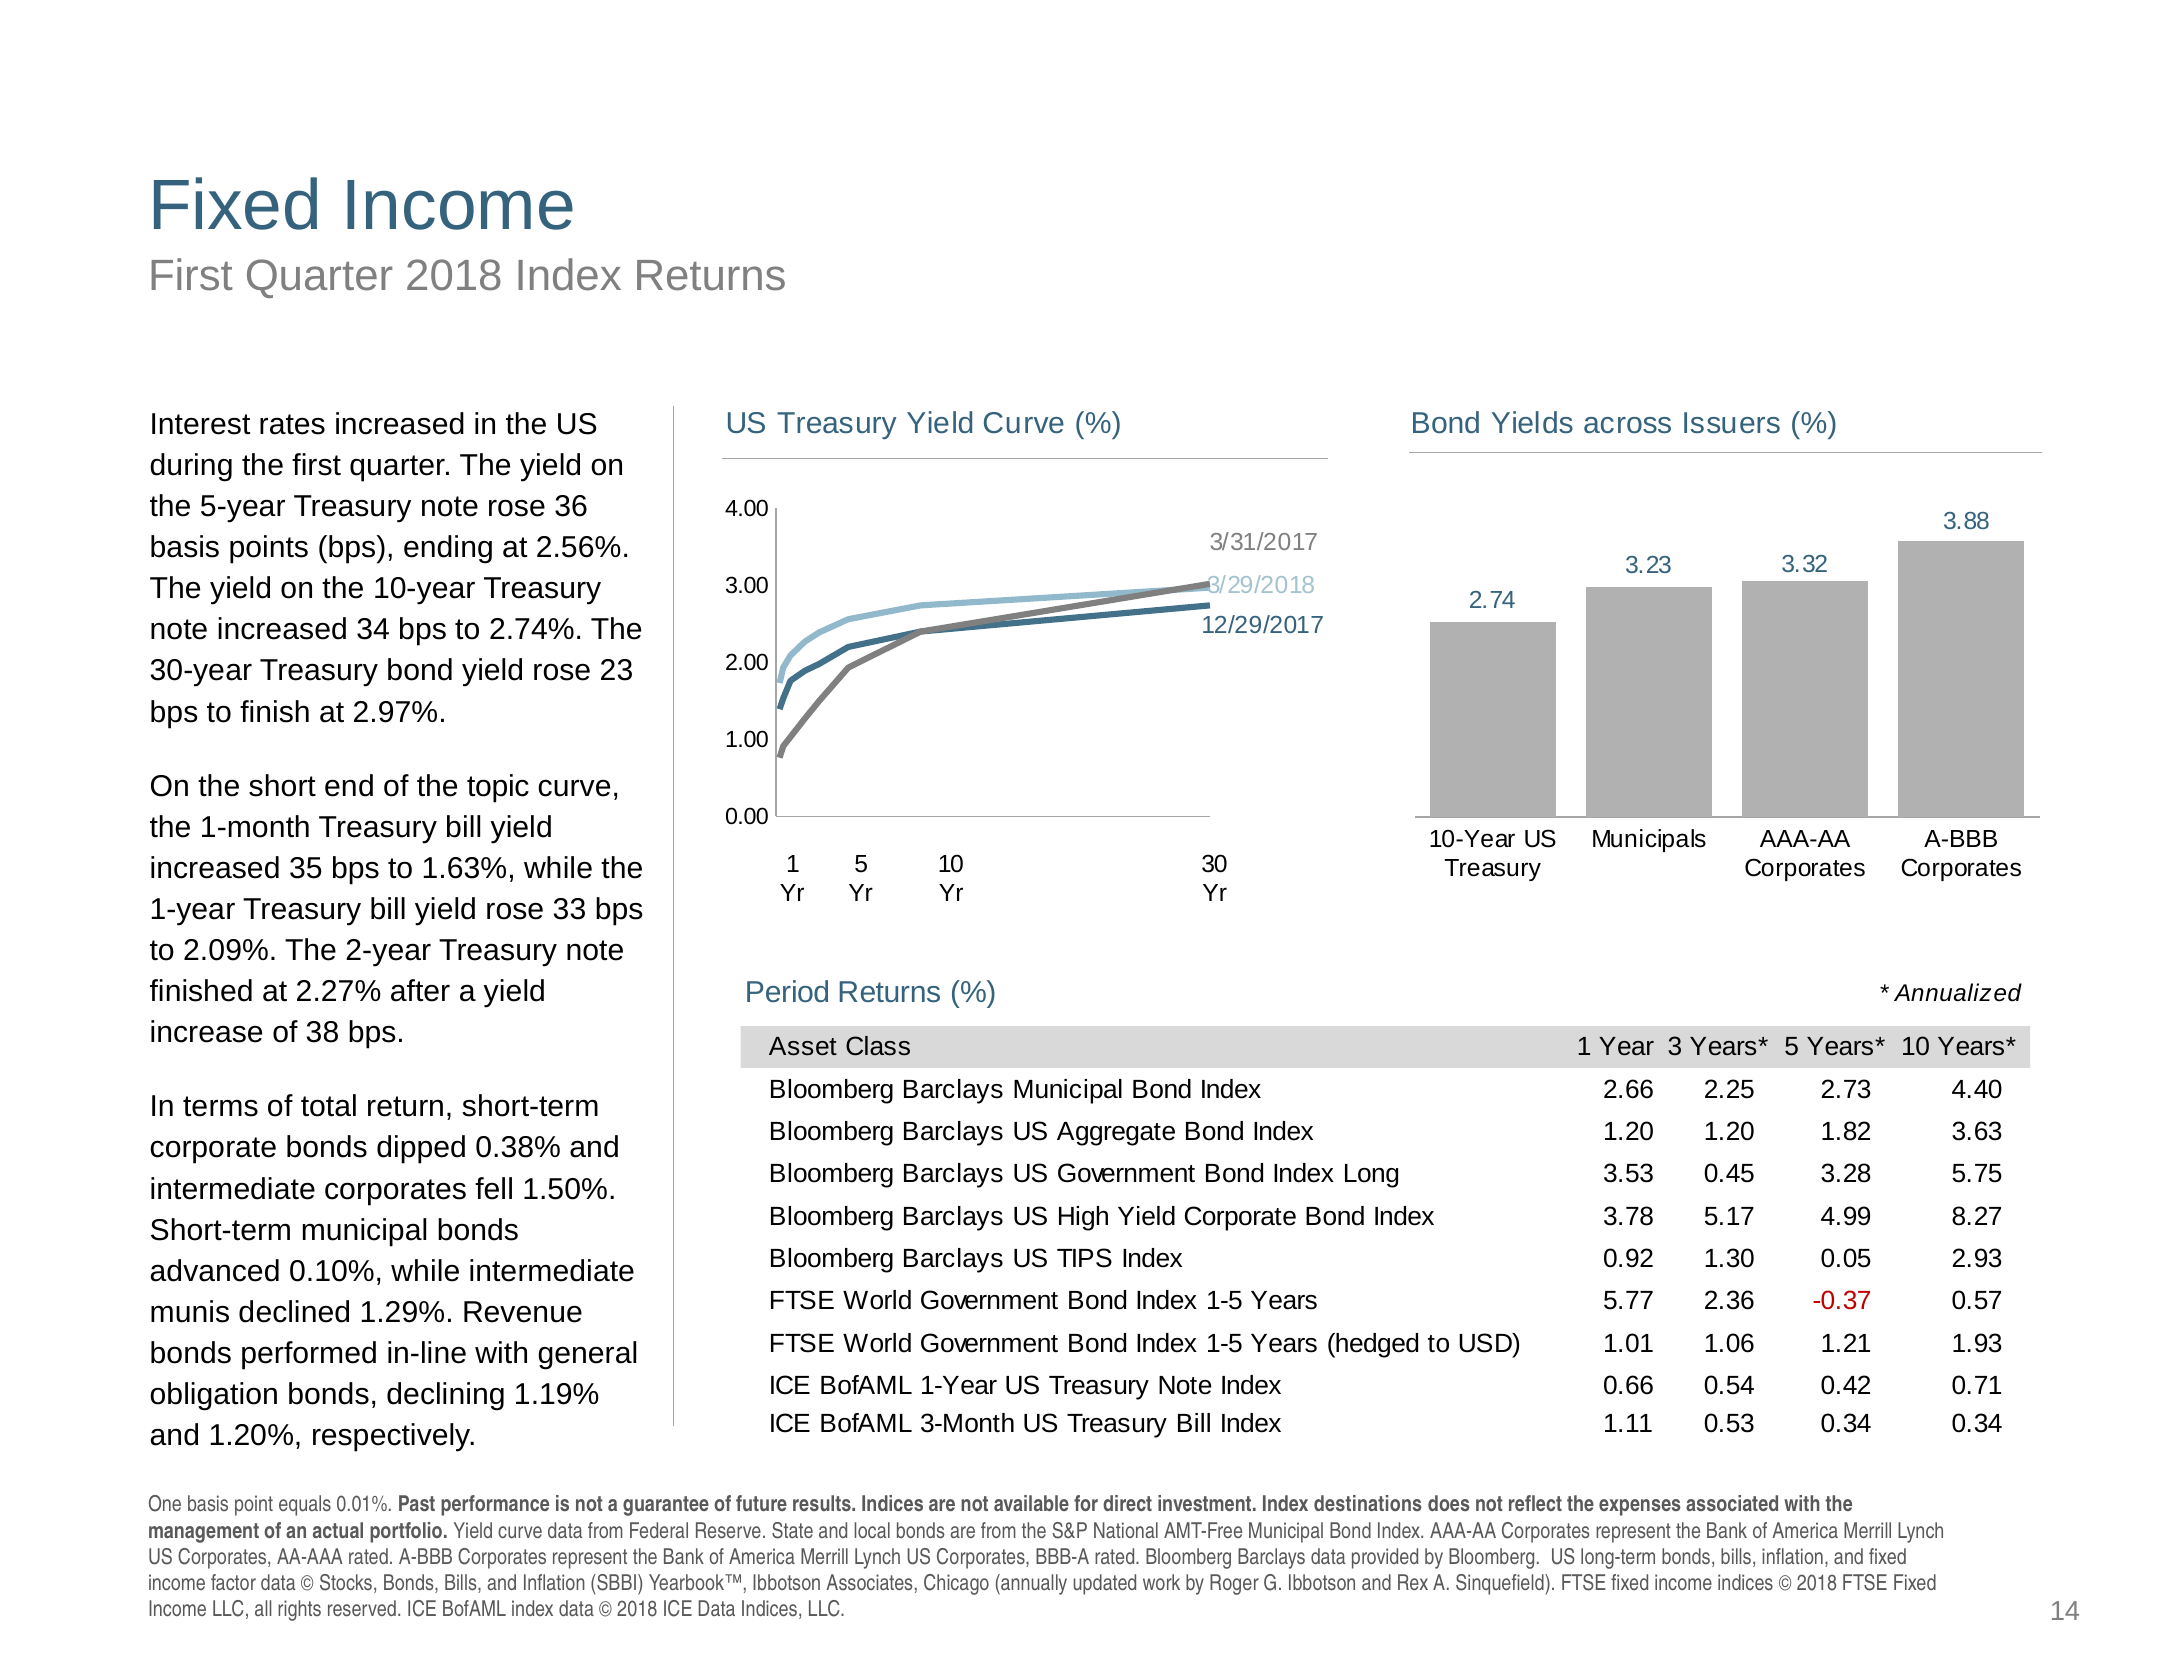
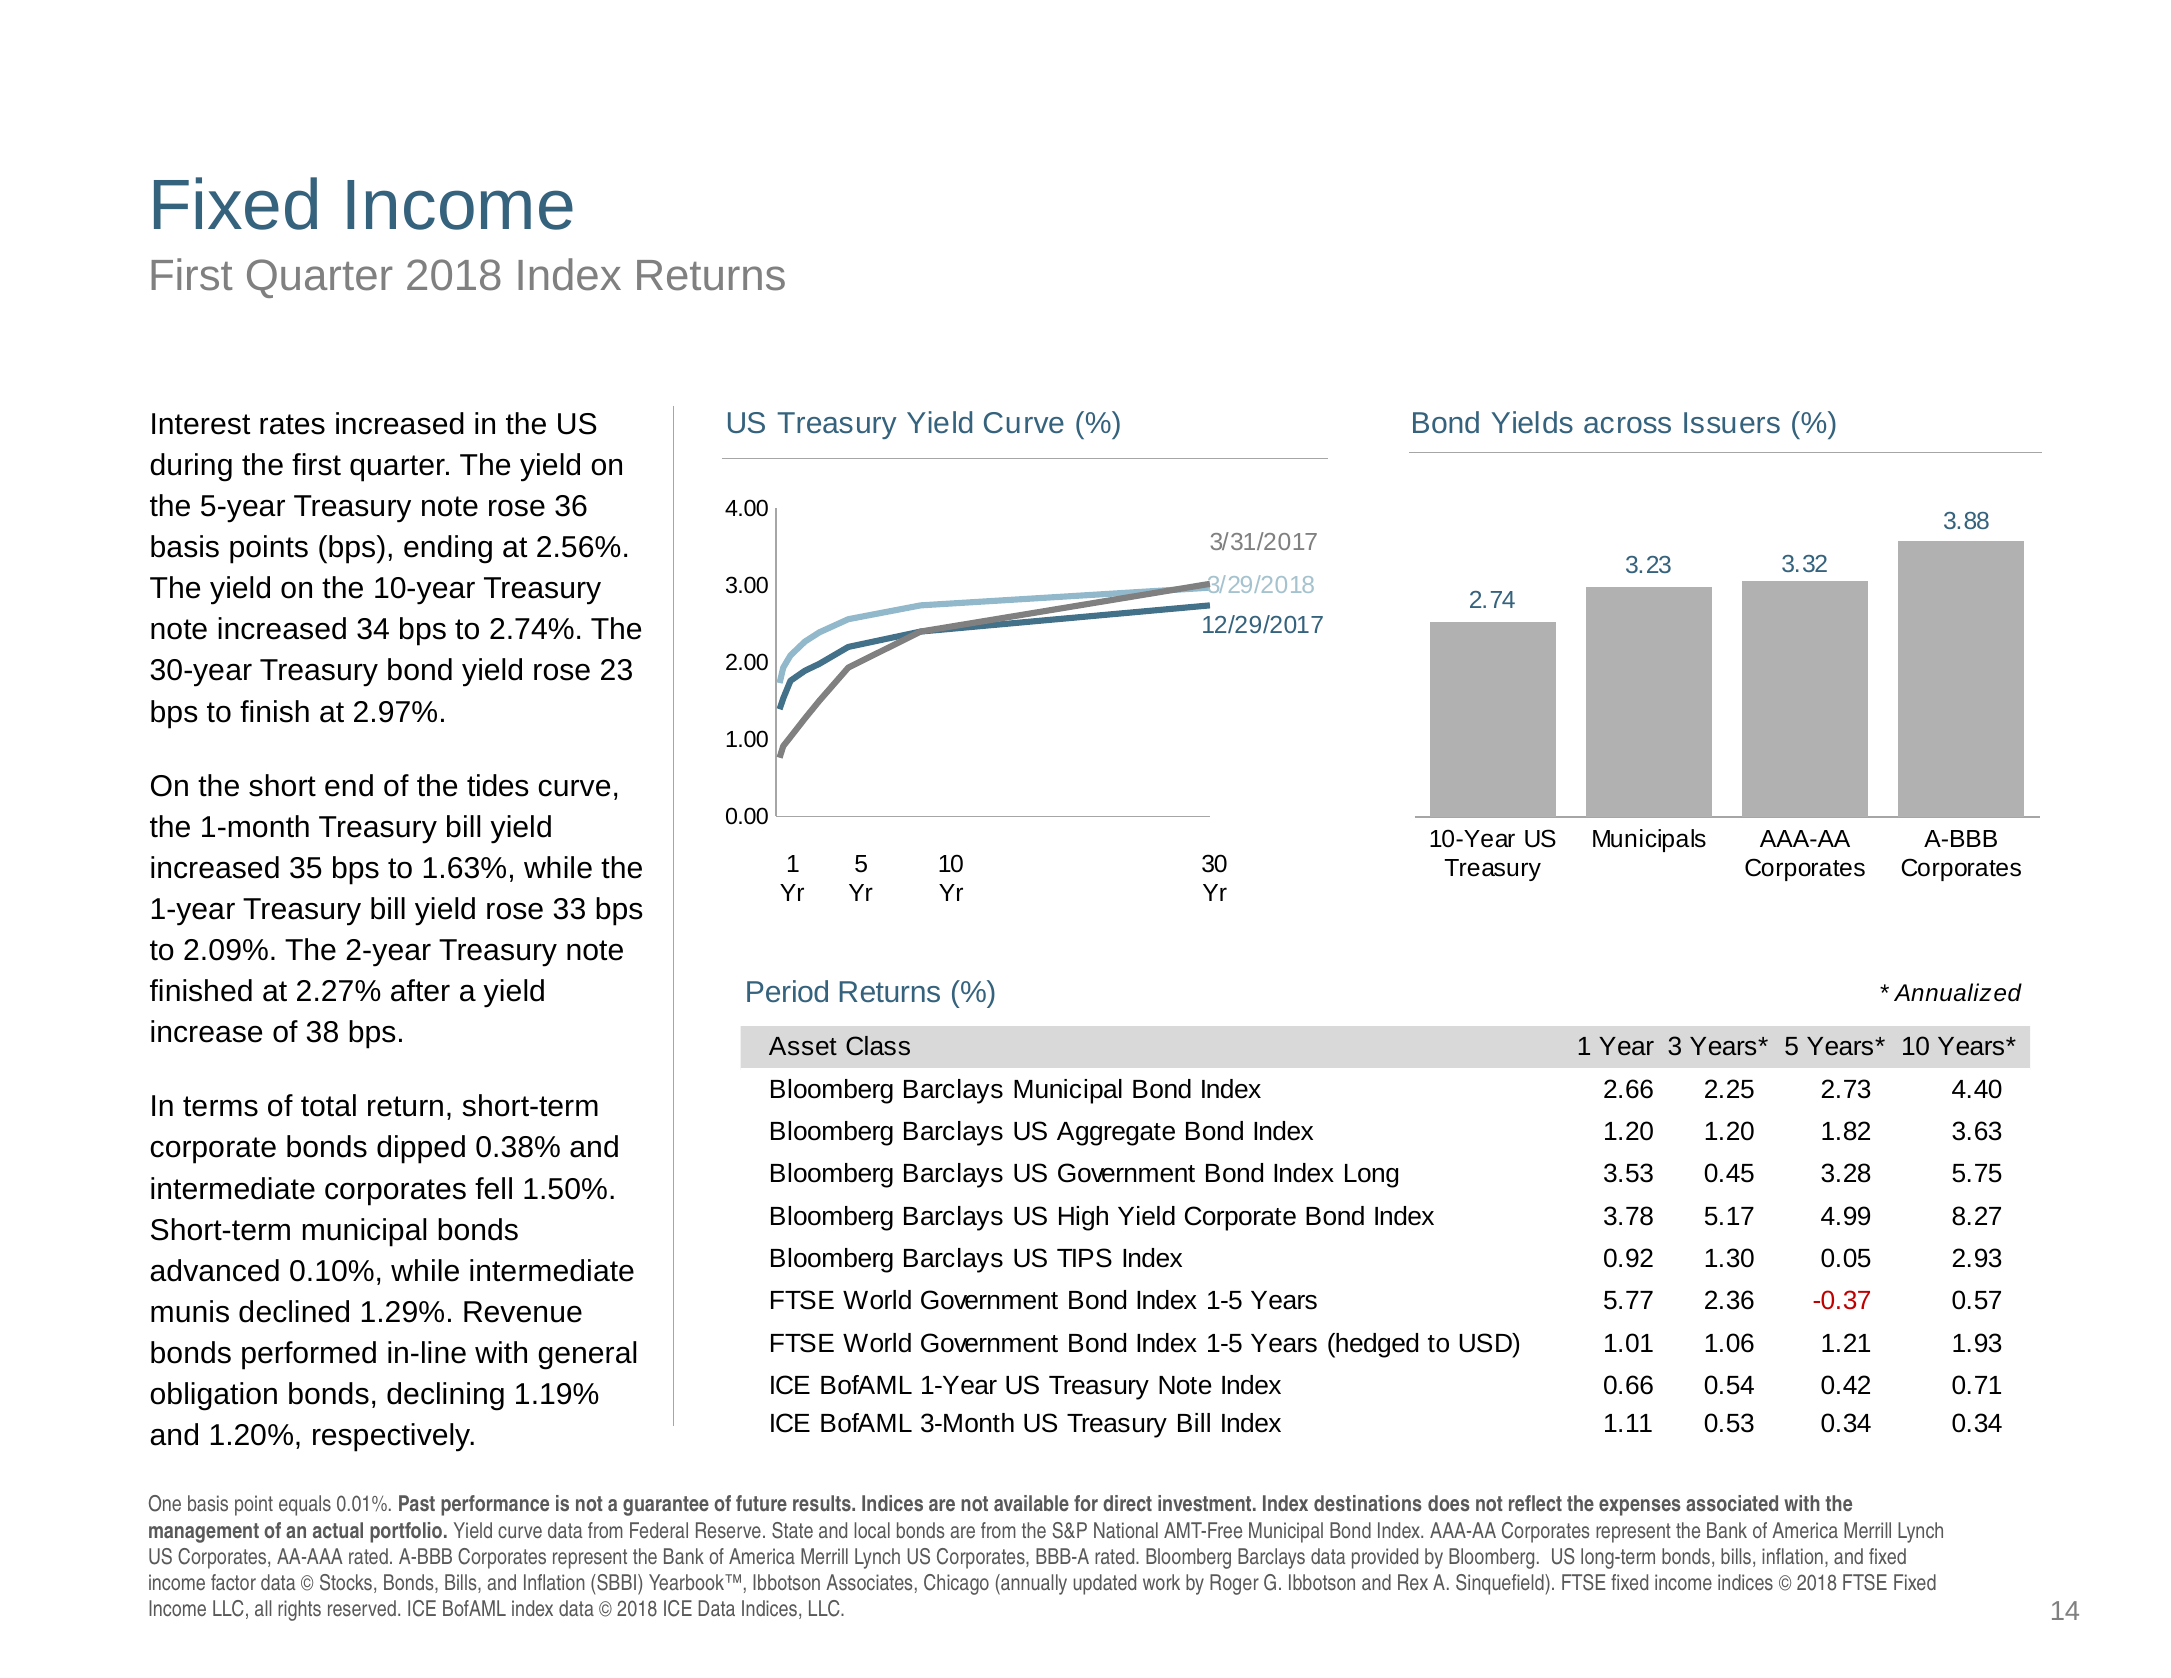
topic: topic -> tides (498, 786)
